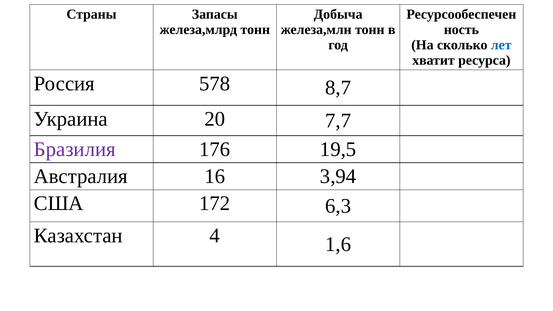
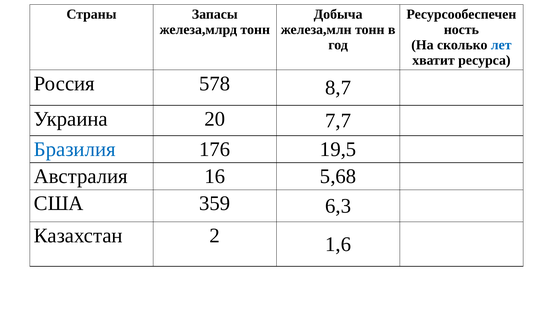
Бразилия colour: purple -> blue (75, 149)
3,94: 3,94 -> 5,68 (338, 176)
172: 172 -> 359 (215, 204)
4: 4 -> 2 (215, 236)
